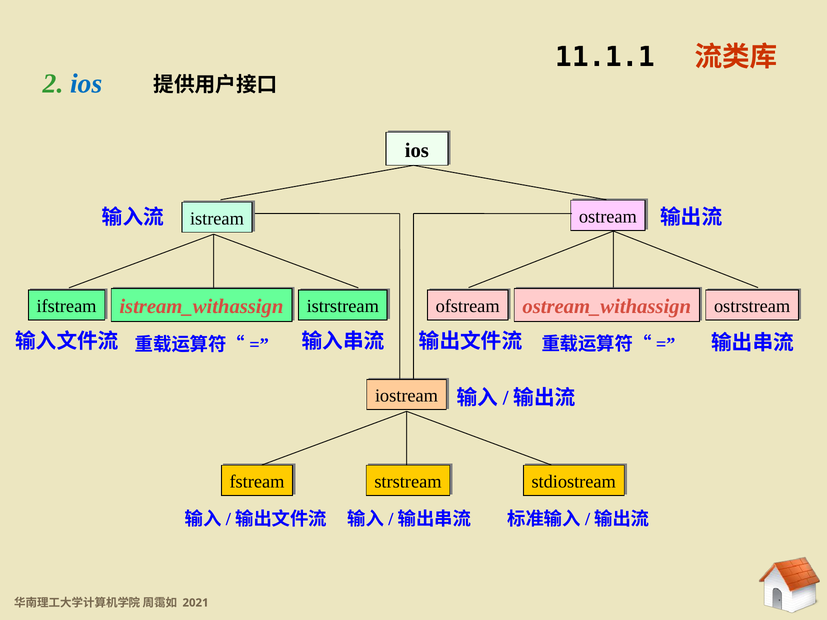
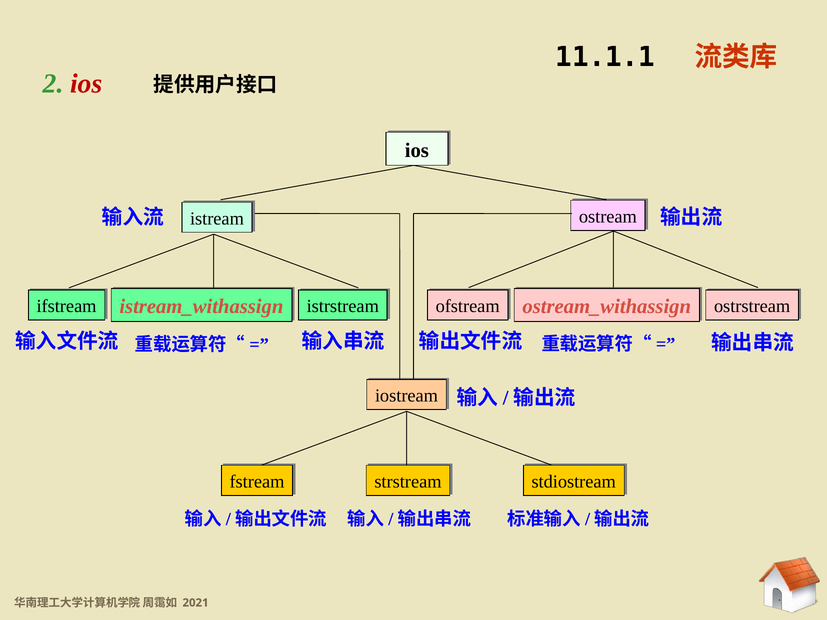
ios colour: blue -> red (86, 84)
